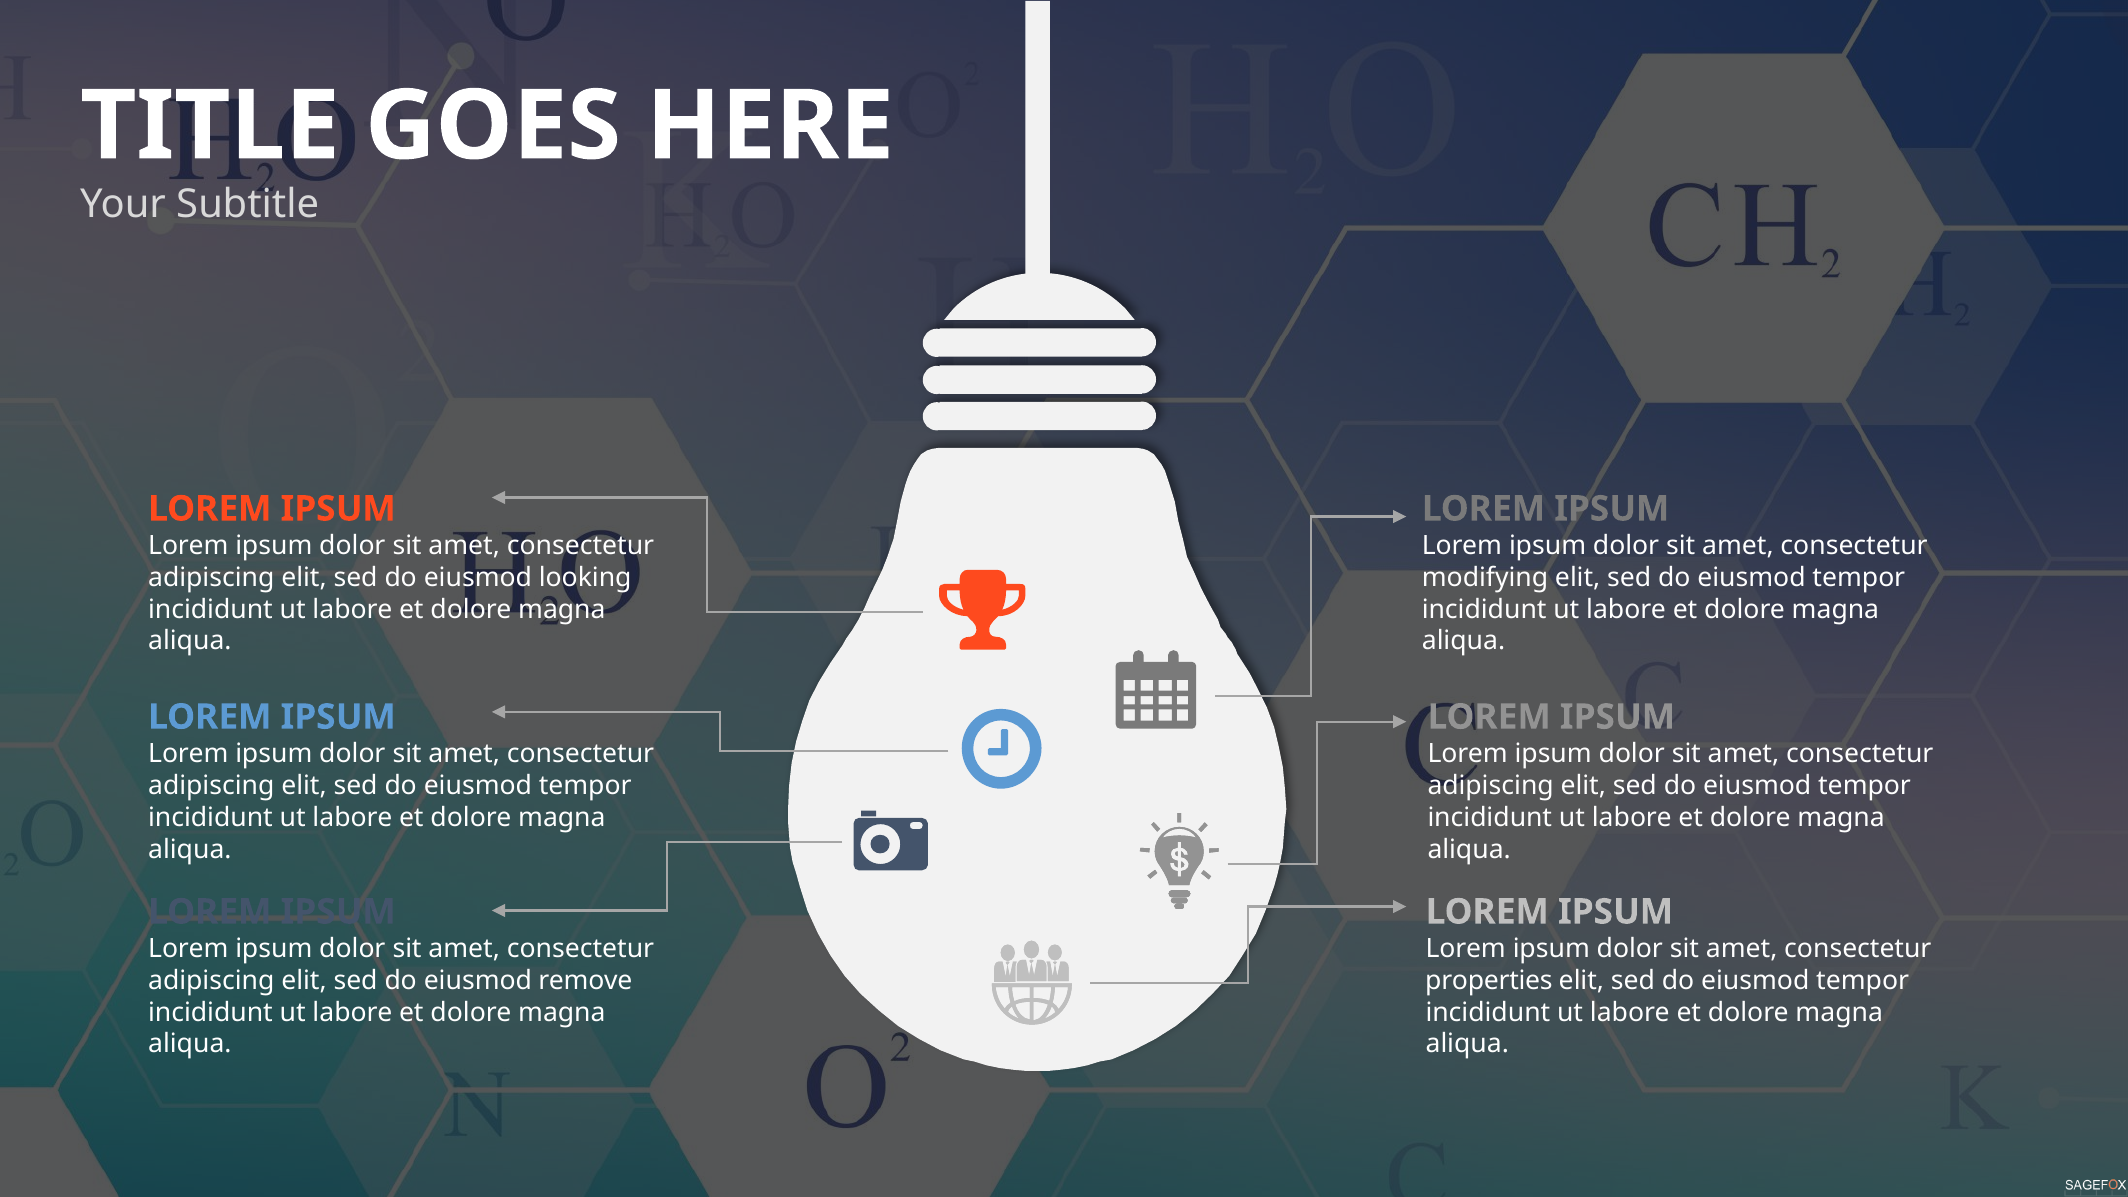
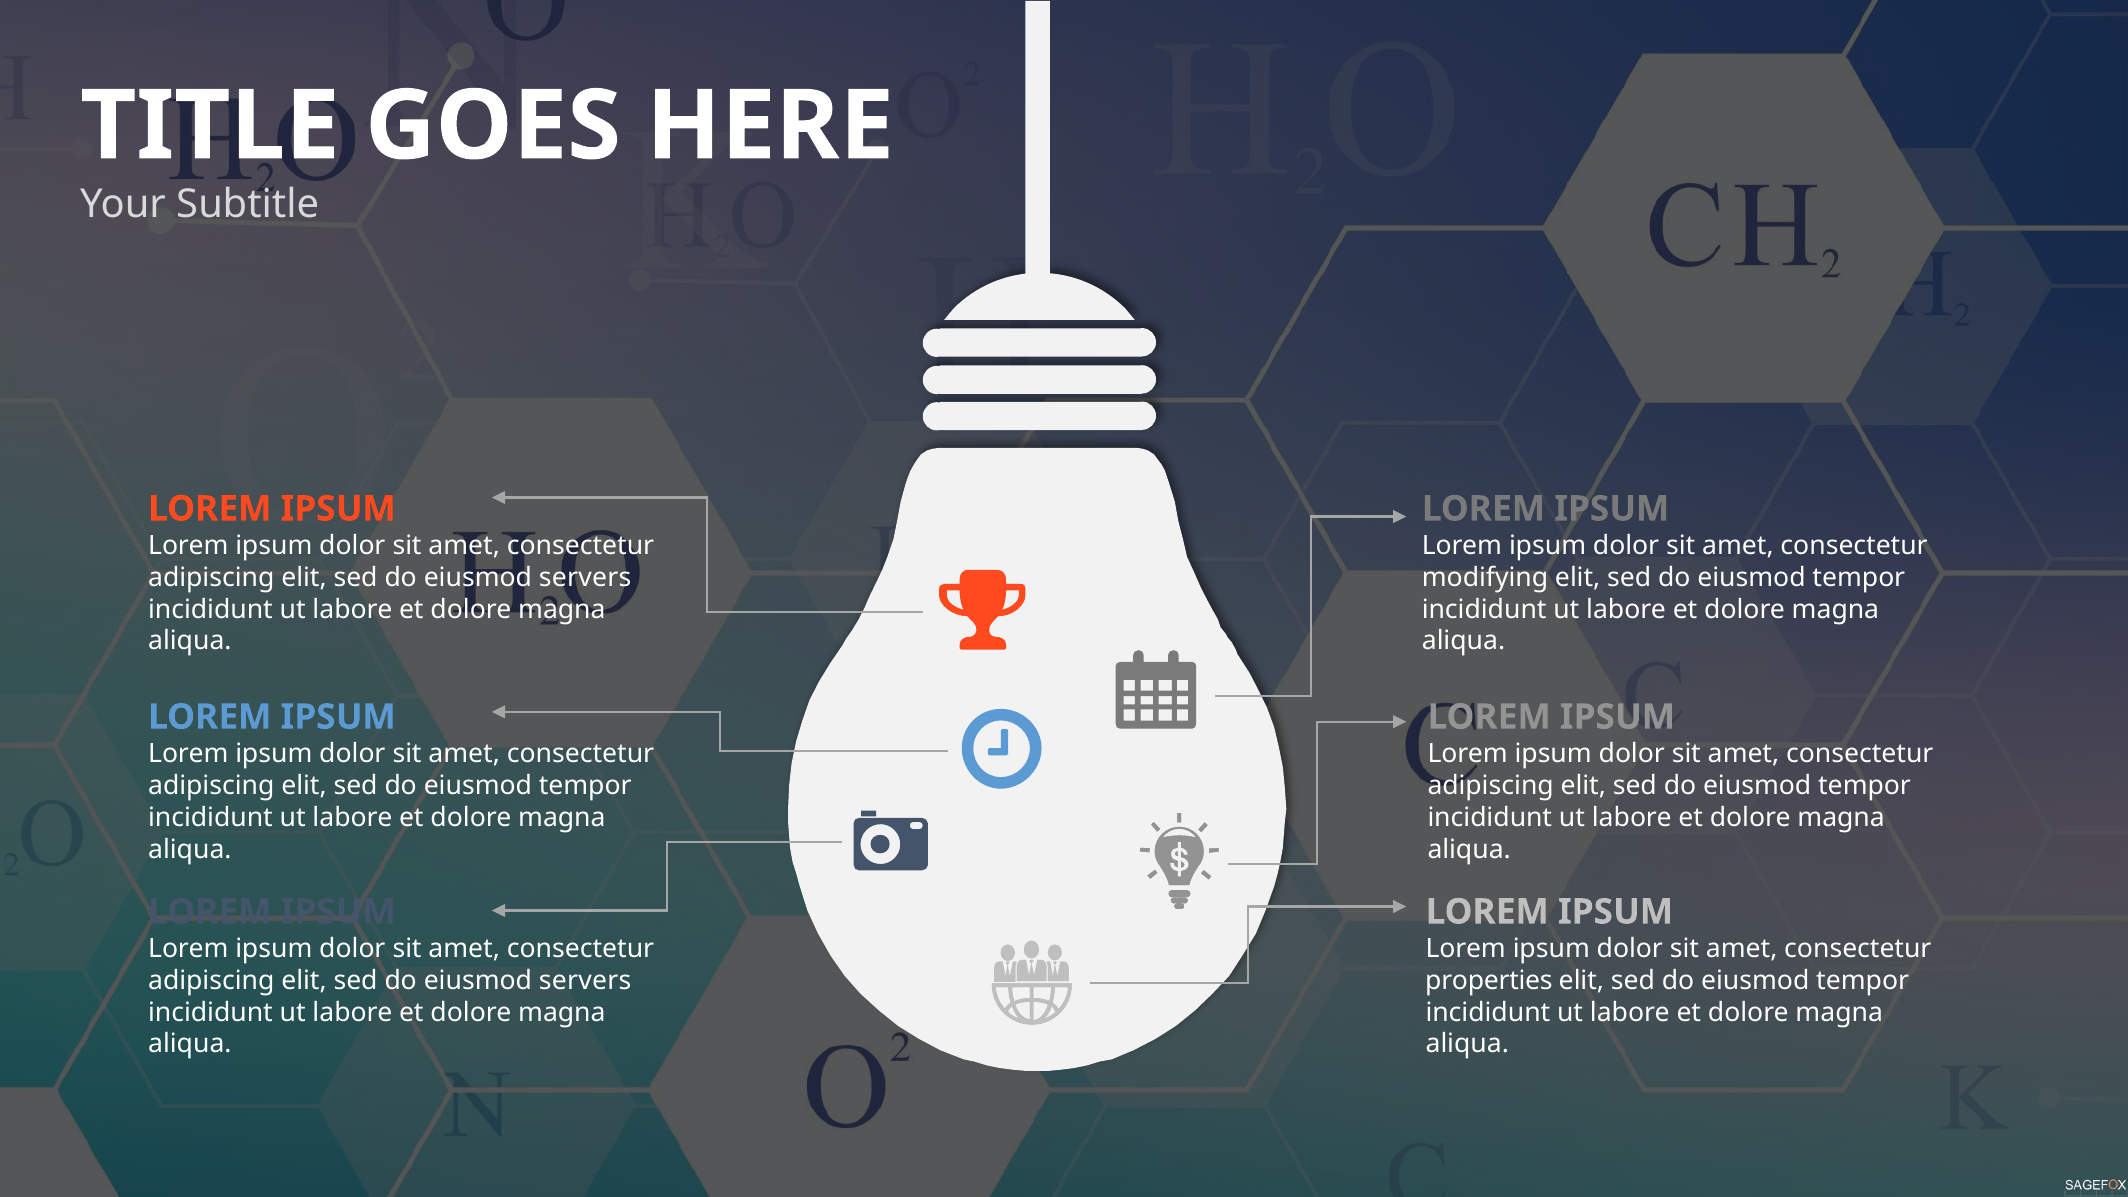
looking: looking -> servers (585, 577)
remove: remove -> servers (585, 980)
